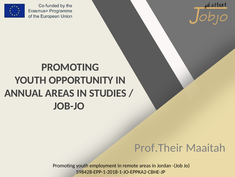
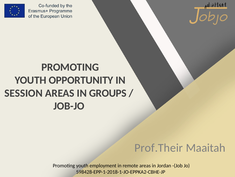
ANNUAL: ANNUAL -> SESSION (23, 93)
STUDIES: STUDIES -> GROUPS (108, 93)
